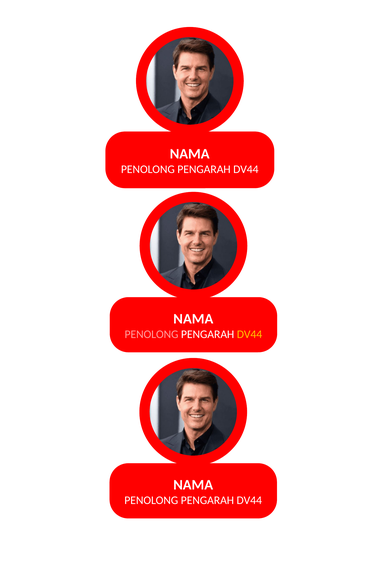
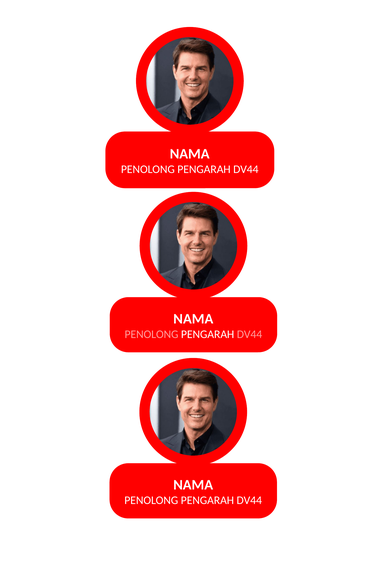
DV44 colour: yellow -> pink (250, 334)
